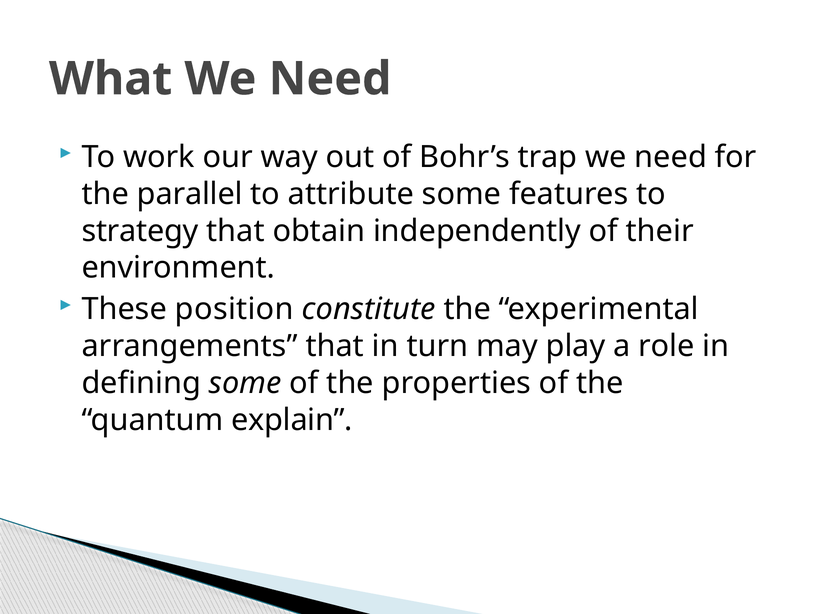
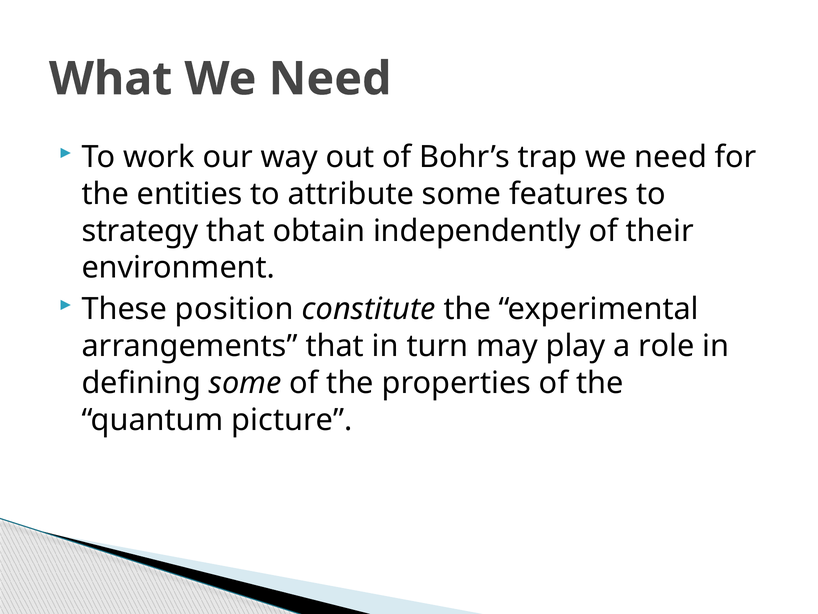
parallel: parallel -> entities (190, 194)
explain: explain -> picture (292, 420)
